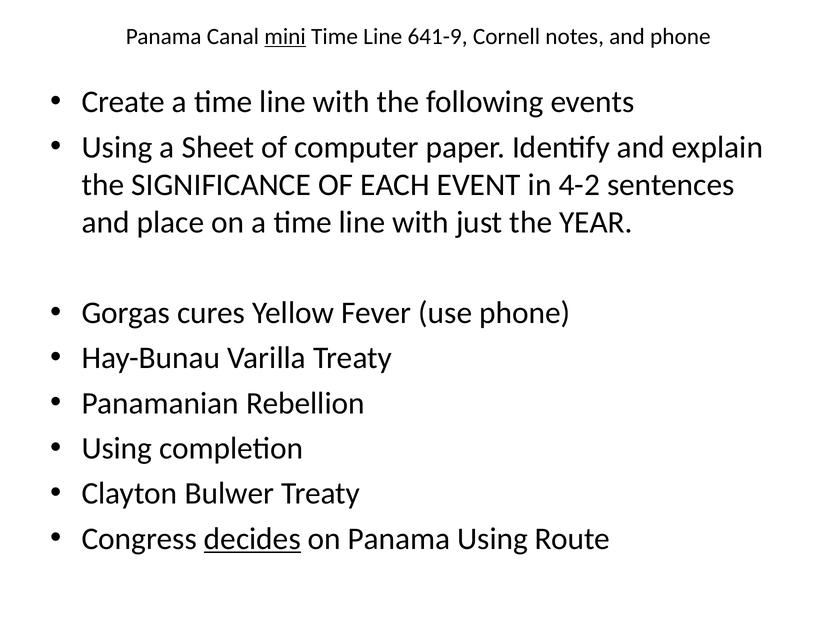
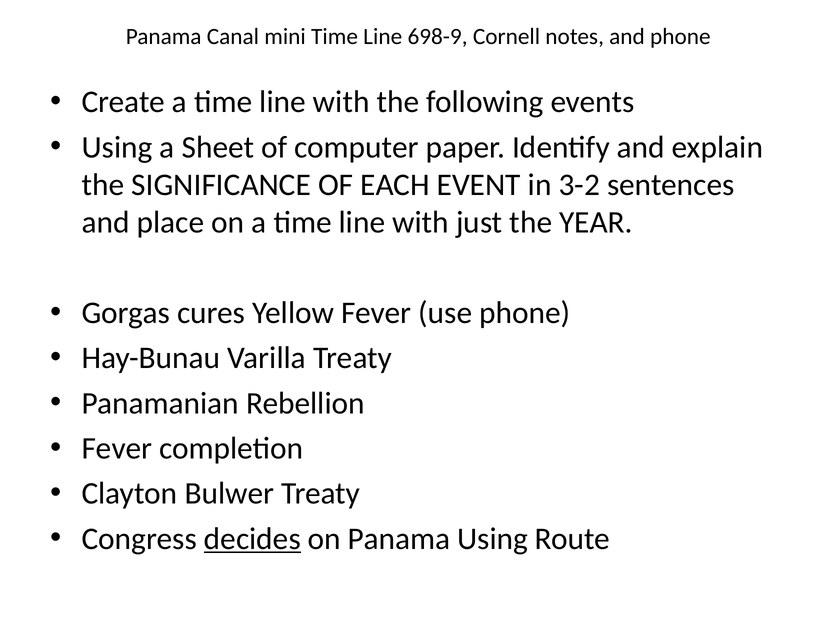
mini underline: present -> none (285, 36)
641-9: 641-9 -> 698-9 (438, 36)
4-2: 4-2 -> 3-2 (579, 185)
Using: Using -> Fever (117, 448)
